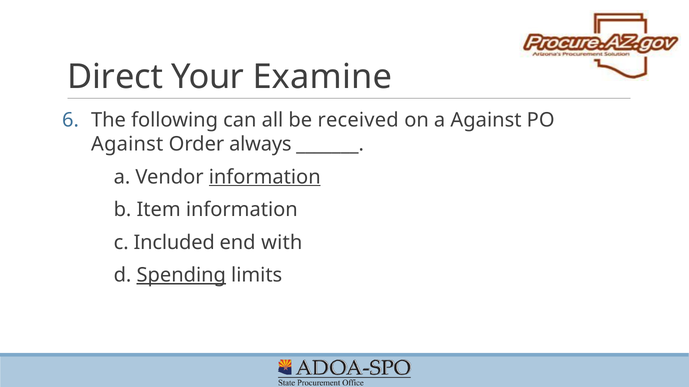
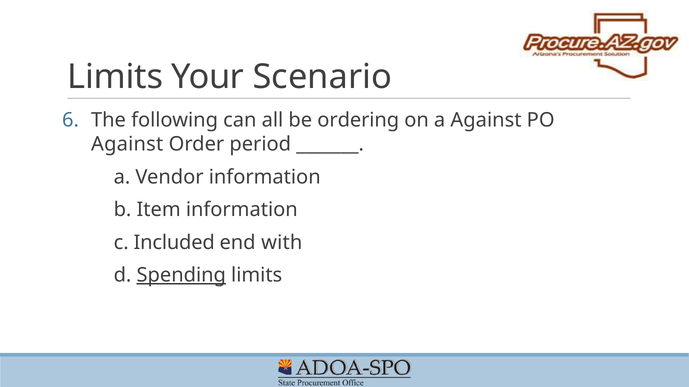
Direct: Direct -> Limits (115, 77)
Examine: Examine -> Scenario (322, 77)
received: received -> ordering (358, 120)
always: always -> period (260, 144)
information underline: present -> none (265, 177)
